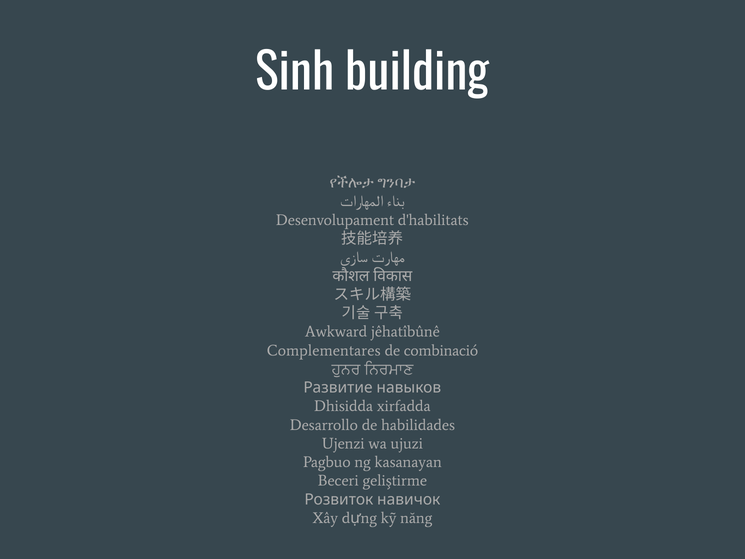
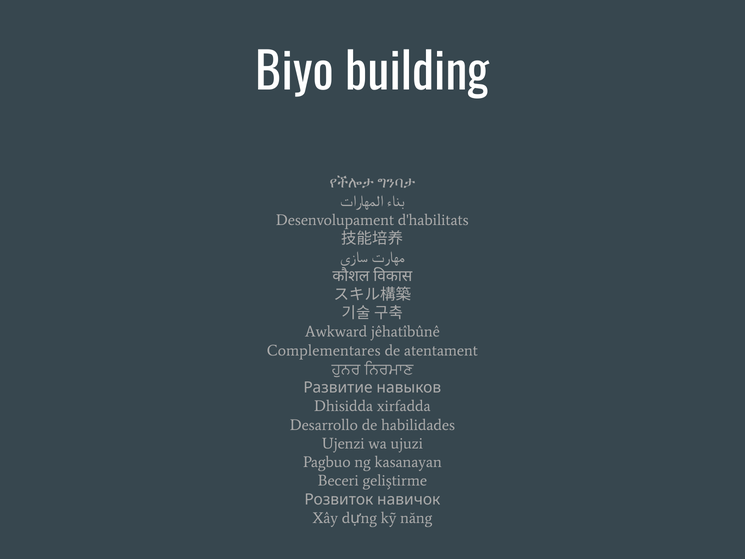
Sinh: Sinh -> Biyo (295, 73)
combinació: combinació -> atentament (441, 350)
